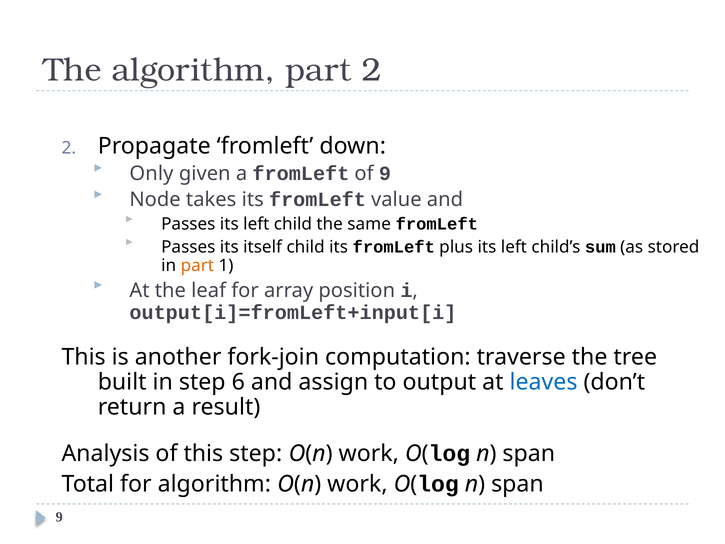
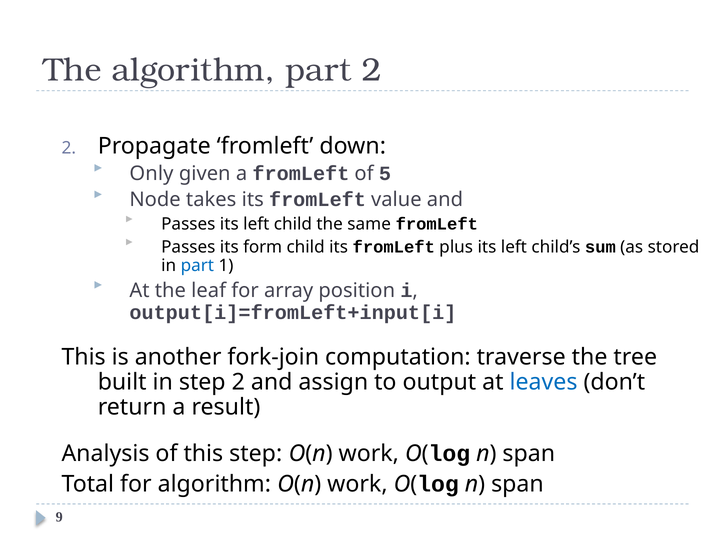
of 9: 9 -> 5 (385, 173)
itself: itself -> form (263, 247)
part colour: orange -> blue (197, 265)
step 6: 6 -> 2 (238, 382)
